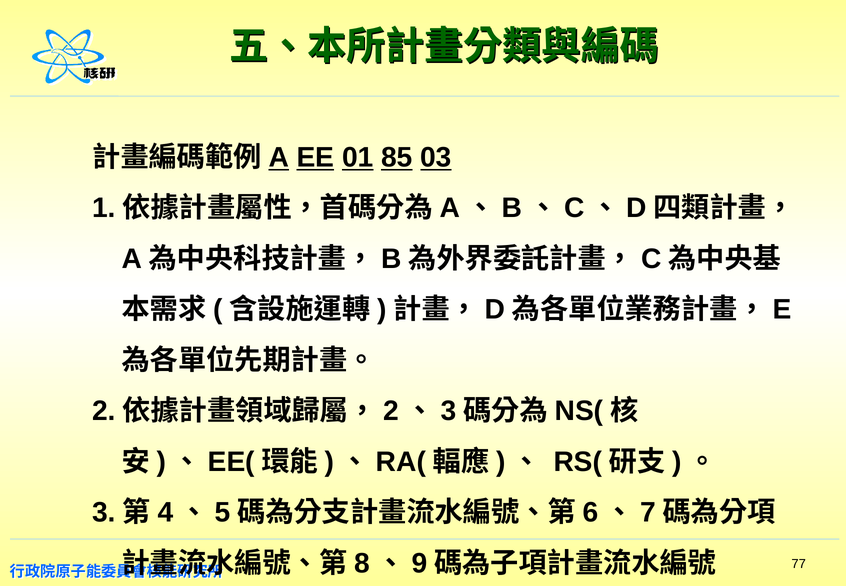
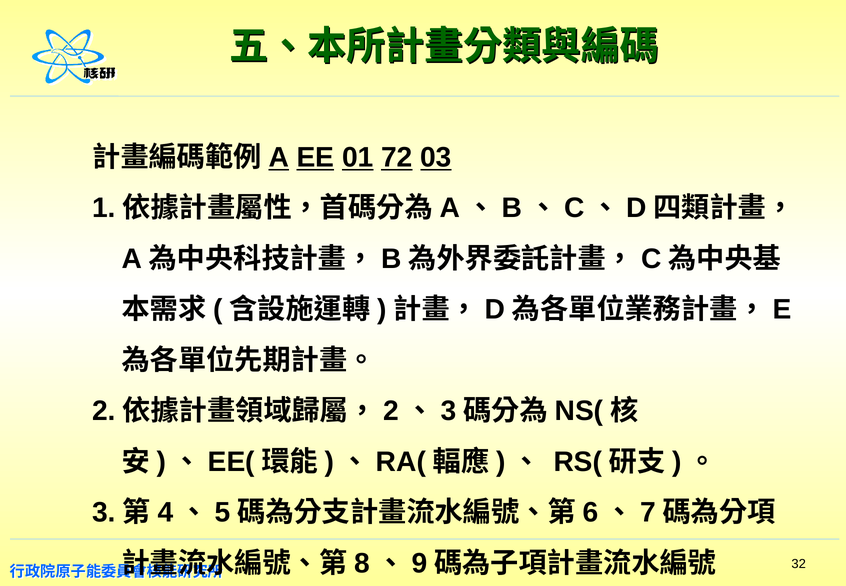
85: 85 -> 72 (397, 157)
77: 77 -> 32 (799, 564)
